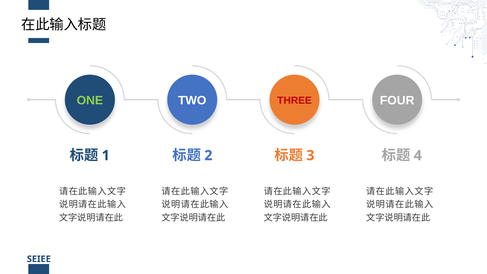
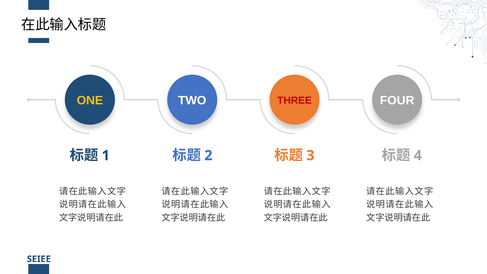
ONE colour: light green -> yellow (90, 100)
